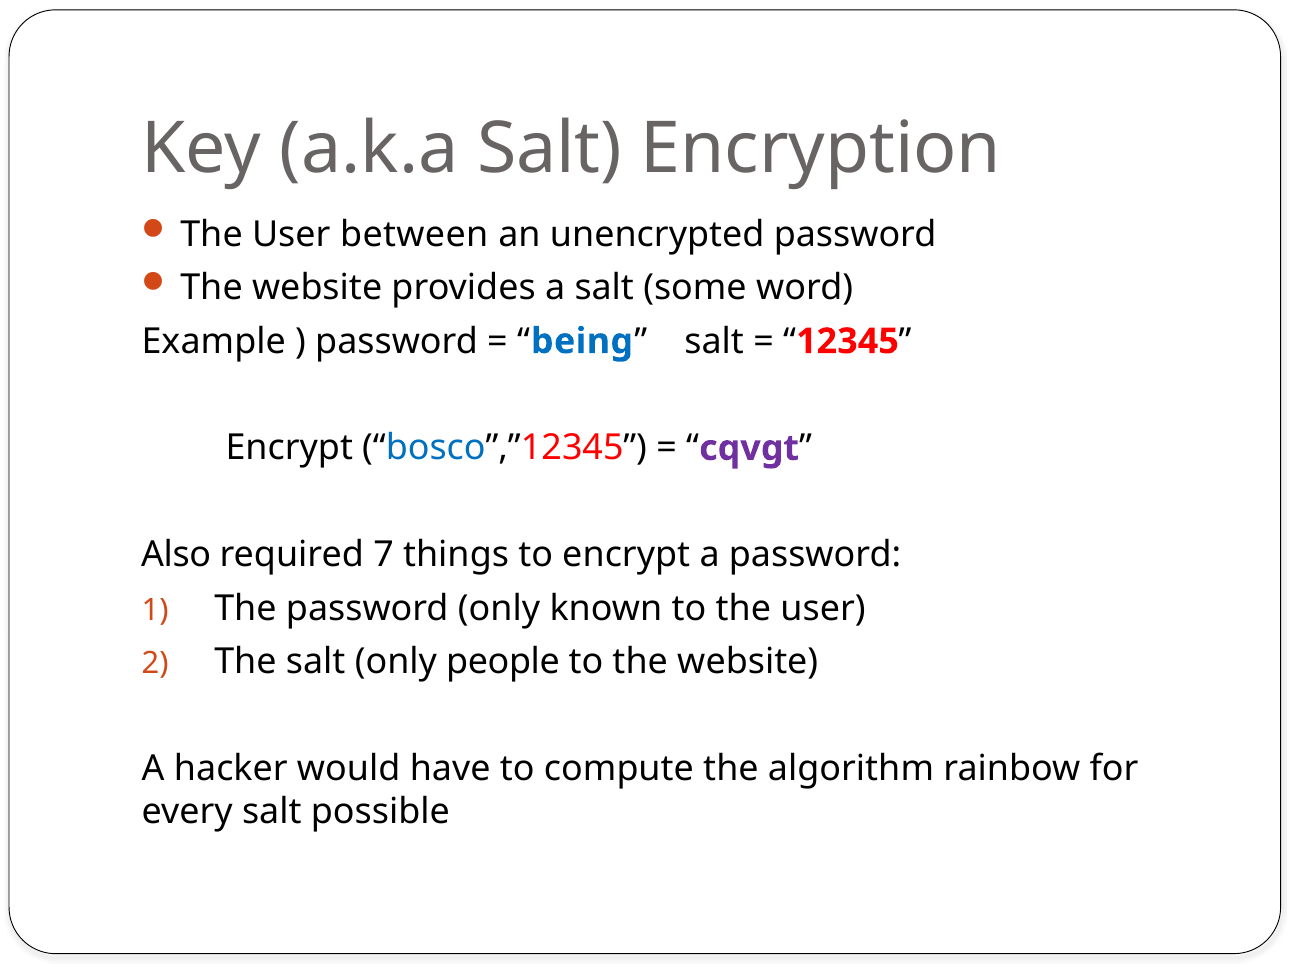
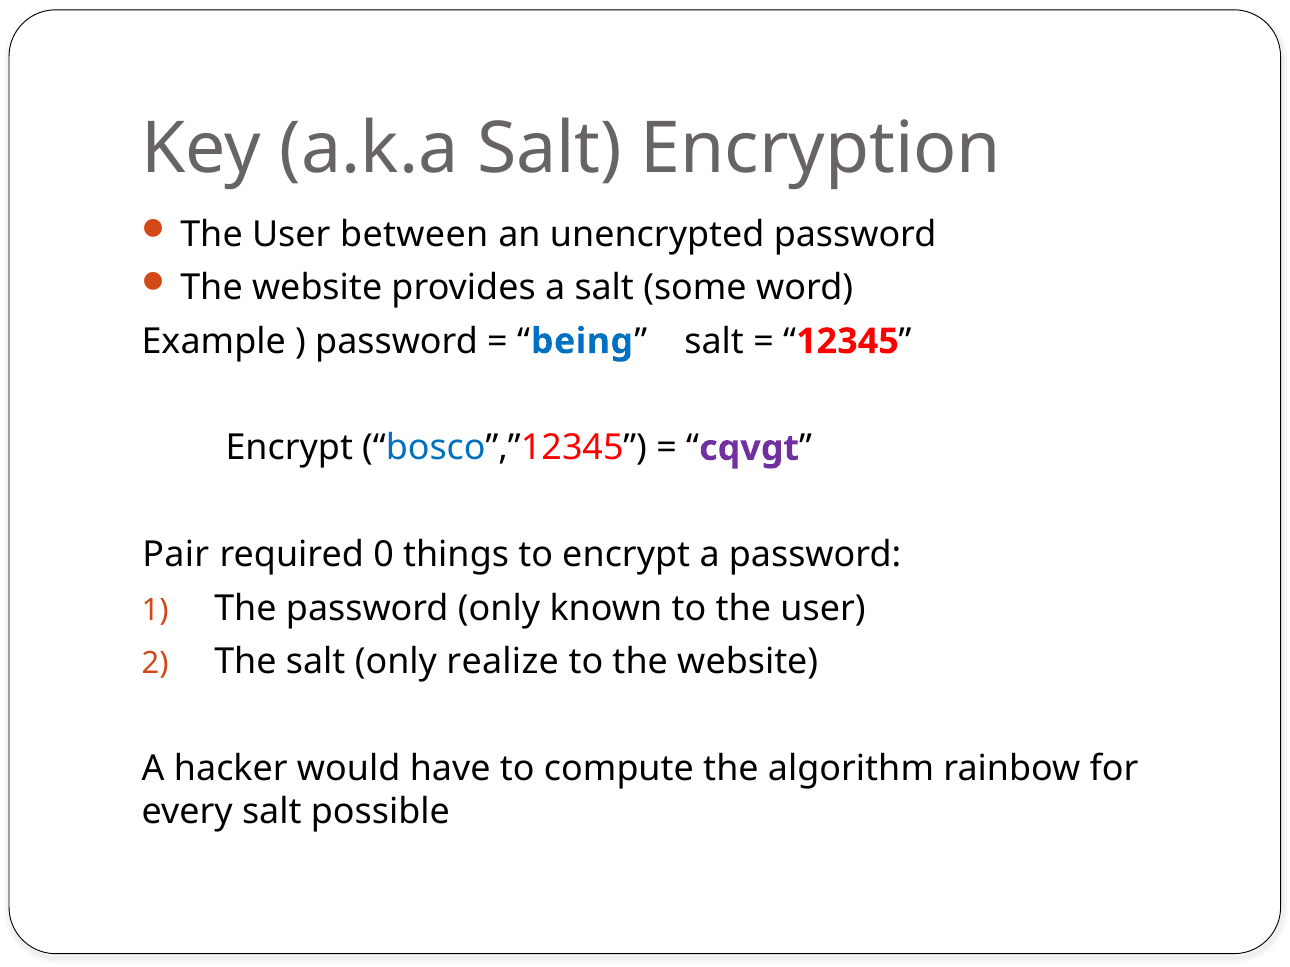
Also: Also -> Pair (176, 555)
7: 7 -> 0 (384, 555)
people: people -> realize (503, 662)
